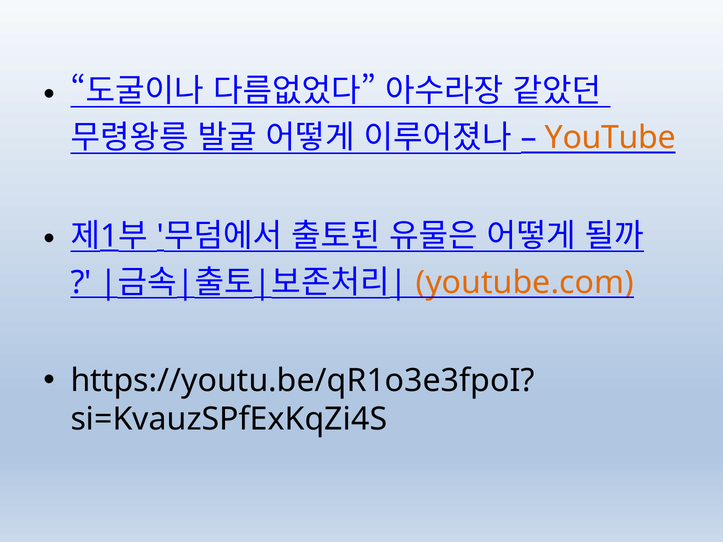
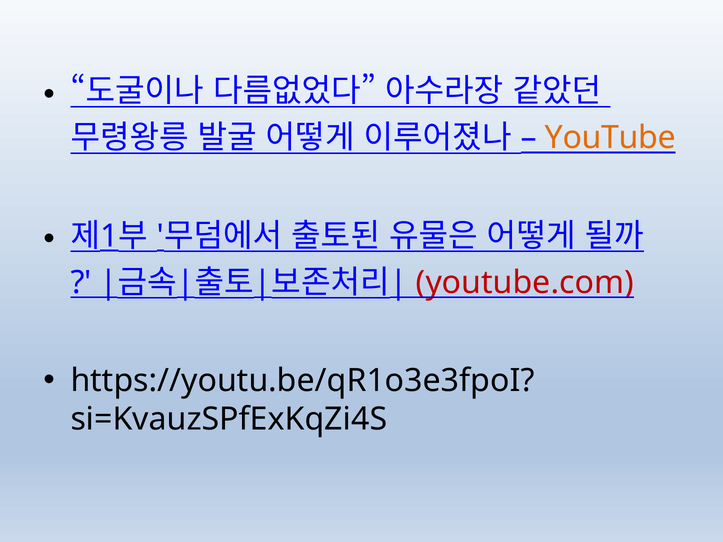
youtube.com colour: orange -> red (525, 283)
